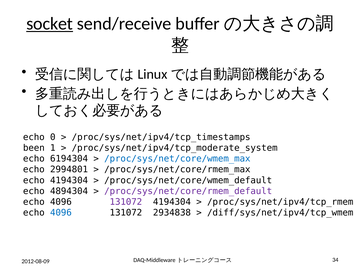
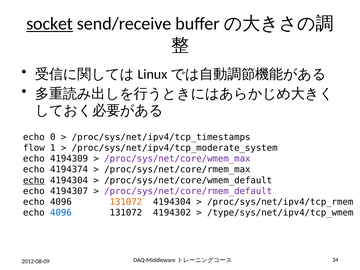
been: been -> flow (34, 148)
6194304: 6194304 -> 4194309 (69, 159)
/proc/sys/net/core/wmem_max colour: blue -> purple (177, 159)
2994801: 2994801 -> 4194374 (69, 170)
echo underline: none -> present (34, 180)
4894304: 4894304 -> 4194307 (69, 191)
131072 colour: purple -> orange (126, 202)
2934838: 2934838 -> 4194302 (172, 213)
/diff/sys/net/ipv4/tcp_wmem: /diff/sys/net/ipv4/tcp_wmem -> /type/sys/net/ipv4/tcp_wmem (280, 213)
